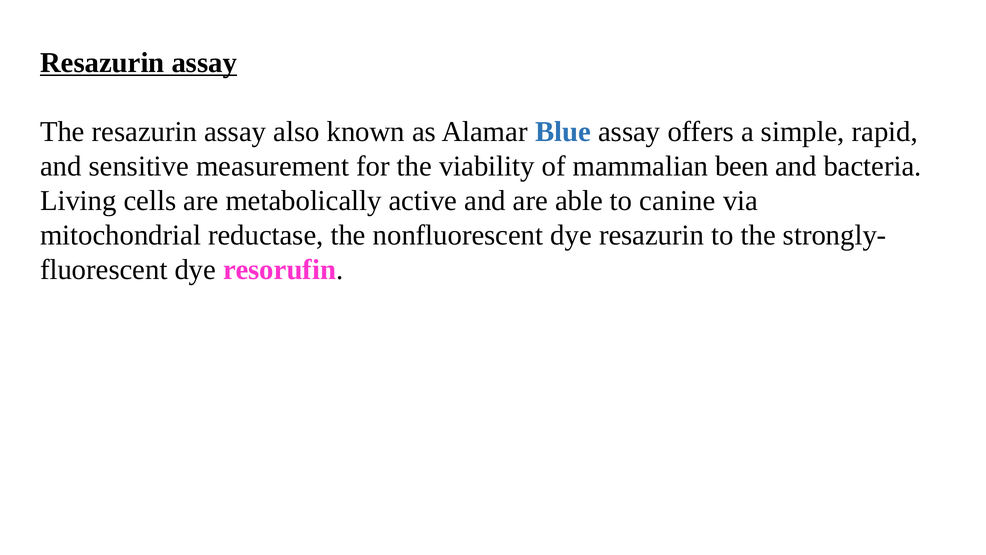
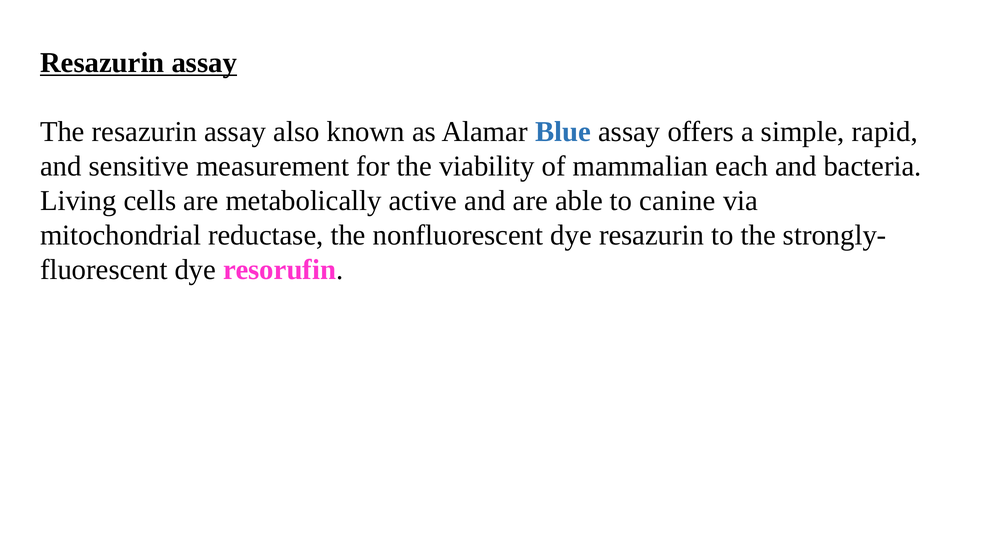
been: been -> each (742, 166)
